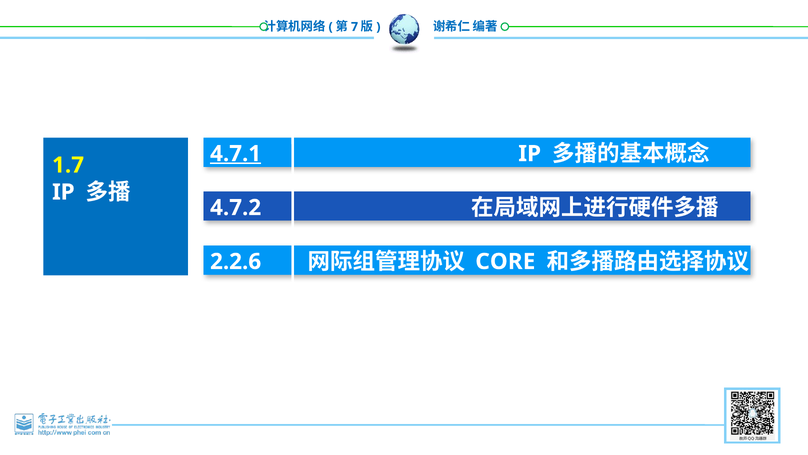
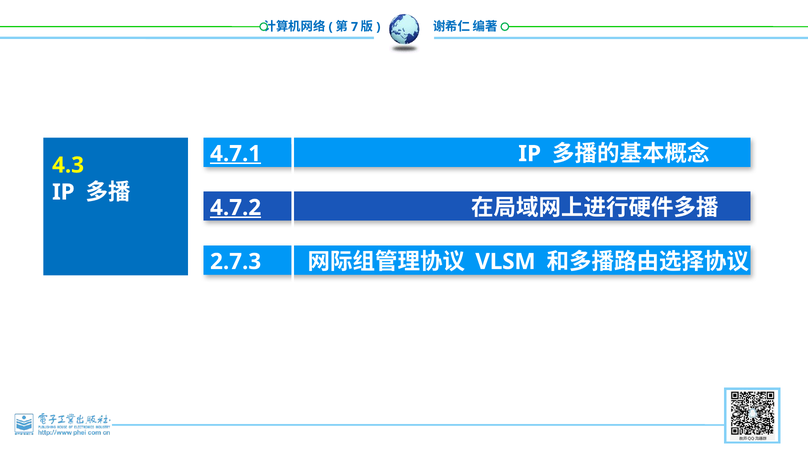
1.7: 1.7 -> 4.3 (68, 165)
4.7.2 underline: none -> present (236, 207)
2.2.6: 2.2.6 -> 2.7.3 (236, 261)
CORE: CORE -> VLSM (505, 261)
